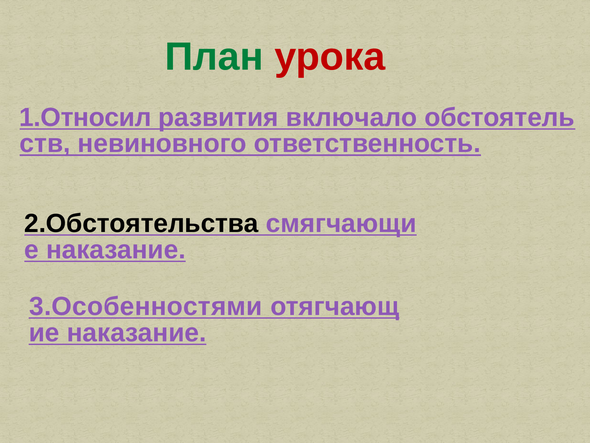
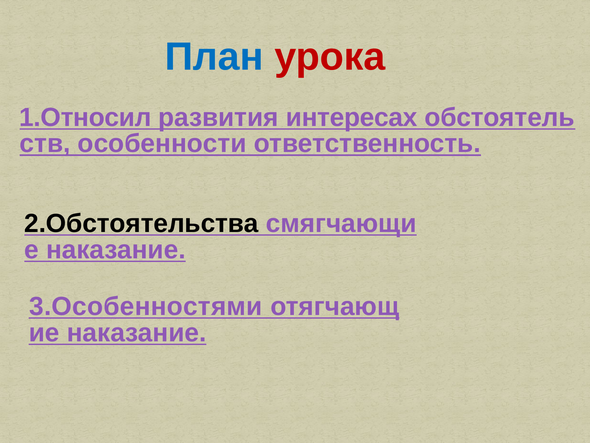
План colour: green -> blue (214, 57)
включало: включало -> интересах (352, 117)
невиновного: невиновного -> особенности (162, 143)
